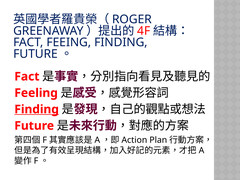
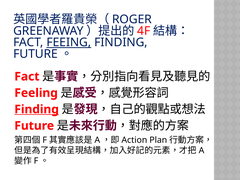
FEEING underline: none -> present (69, 42)
